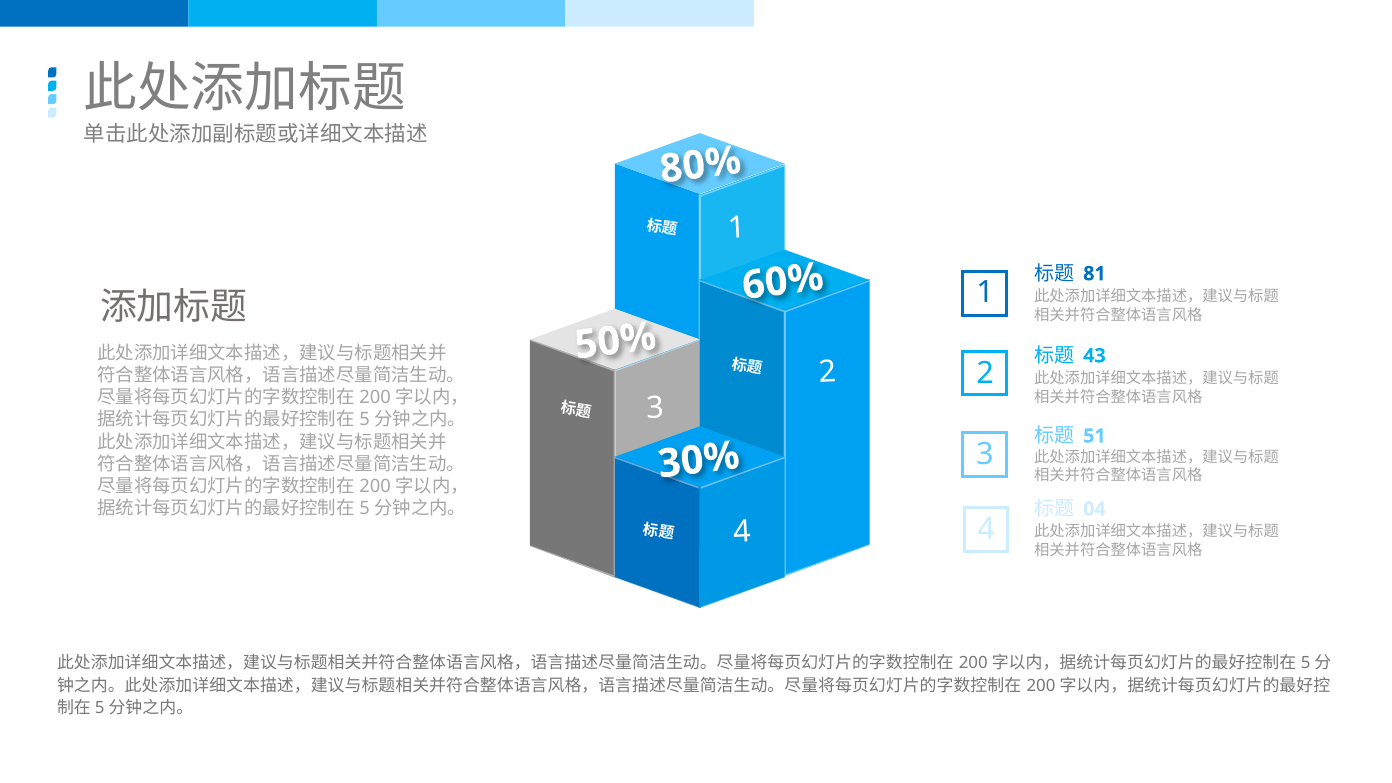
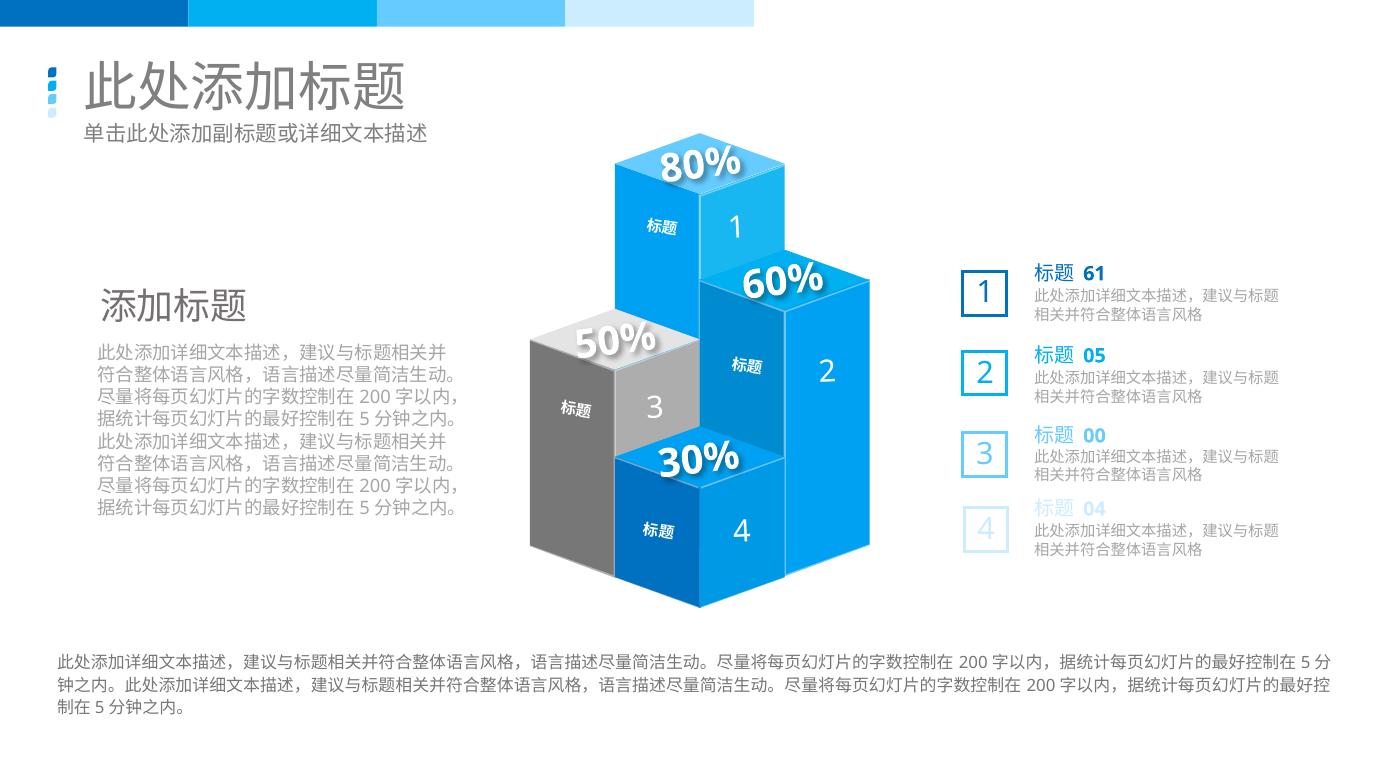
81: 81 -> 61 (1094, 274)
43: 43 -> 05 (1094, 356)
51: 51 -> 00 (1094, 436)
